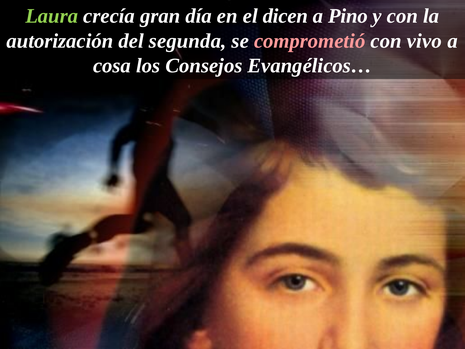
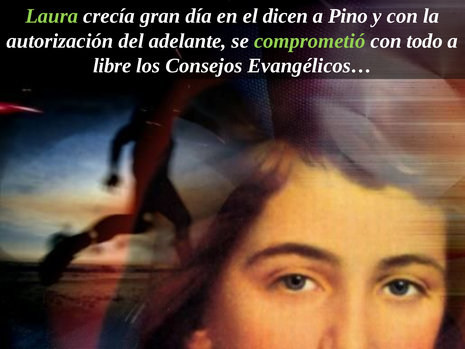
segunda: segunda -> adelante (188, 41)
comprometió colour: pink -> light green (310, 41)
vivo: vivo -> todo (425, 41)
cosa: cosa -> libre (112, 66)
